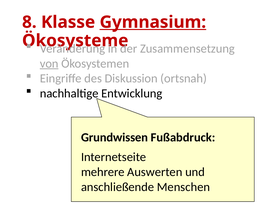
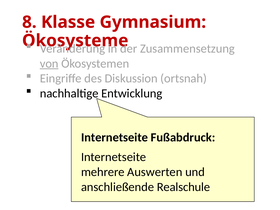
Gymnasium underline: present -> none (153, 22)
Grundwissen: Grundwissen -> Internetseite (114, 137)
Menschen: Menschen -> Realschule (184, 187)
